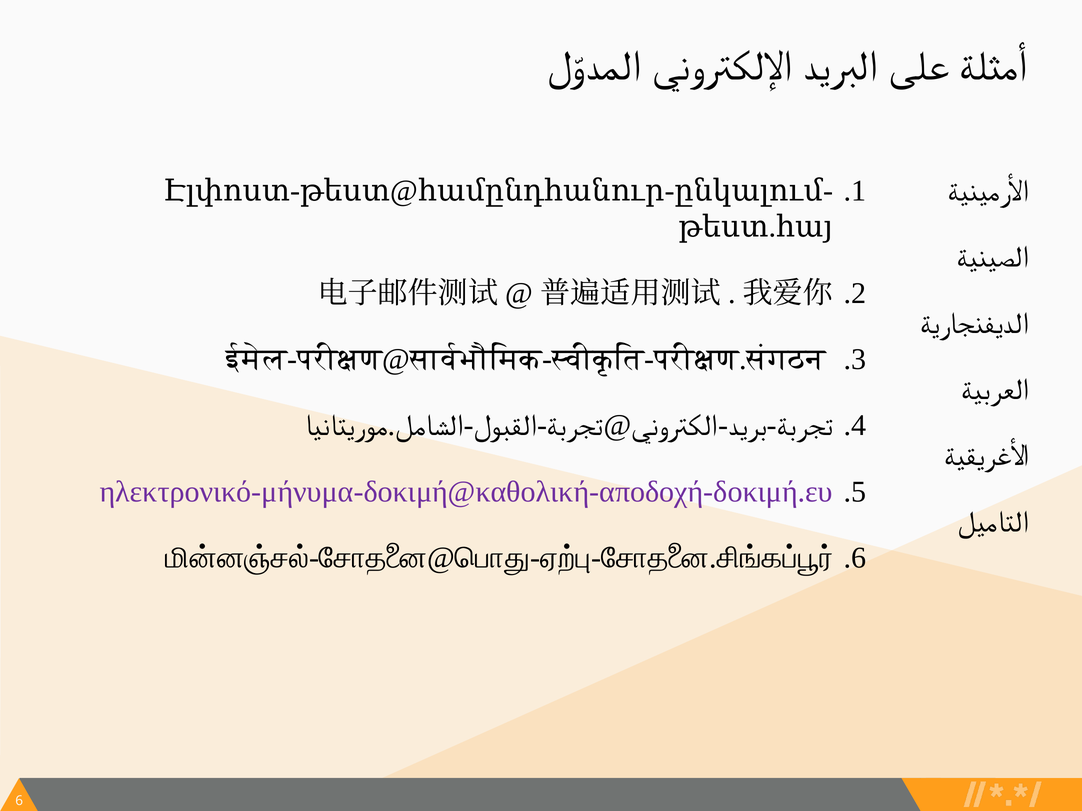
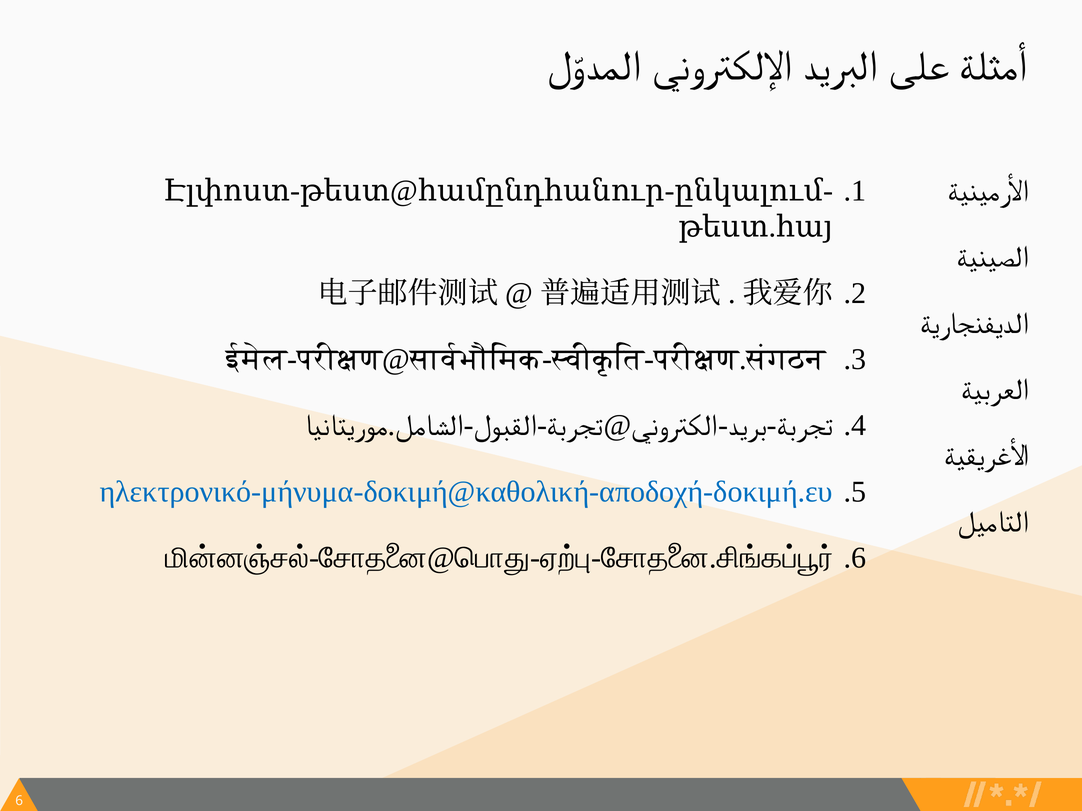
ηλεκτρονικό-μήνυμα-δοκιμή@καθολική-αποδοχή-δοκιμή.ευ colour: purple -> blue (466, 492)
